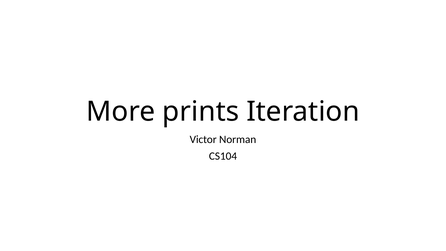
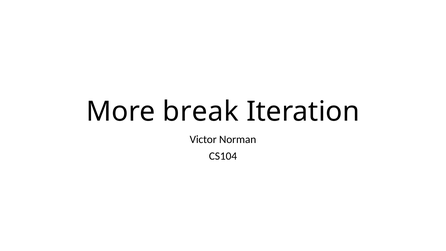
prints: prints -> break (201, 111)
